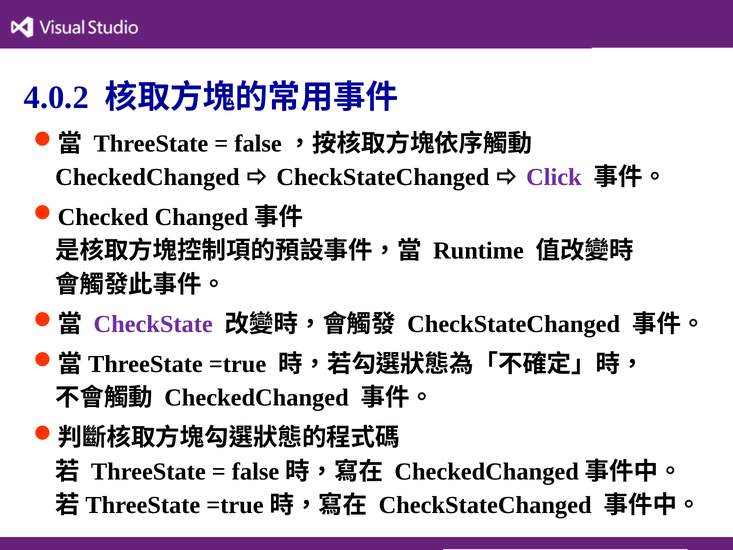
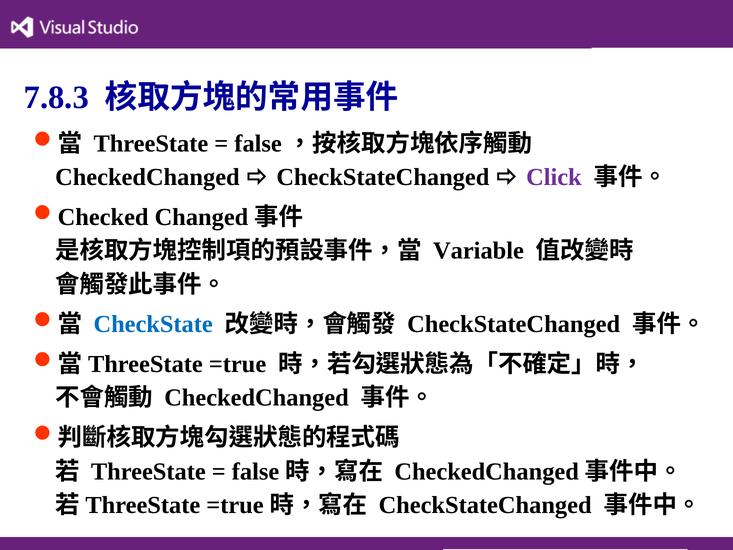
4.0.2: 4.0.2 -> 7.8.3 (56, 97)
Runtime: Runtime -> Variable (478, 251)
CheckState colour: purple -> blue (153, 324)
